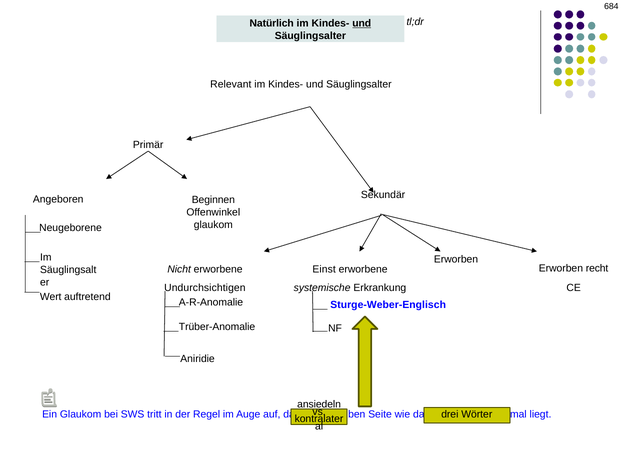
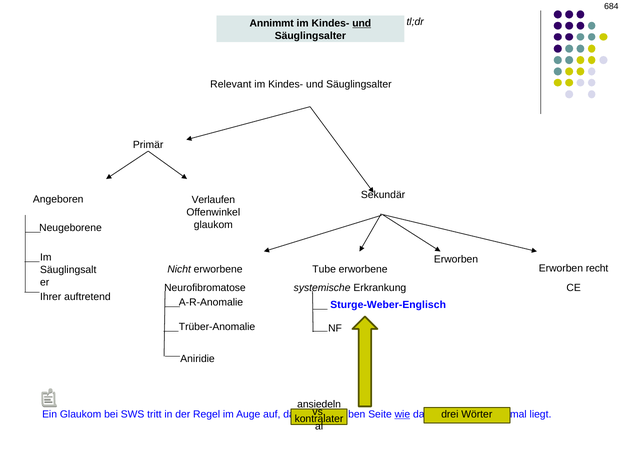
Natürlich: Natürlich -> Annimmt (272, 23)
Beginnen: Beginnen -> Verlaufen (213, 200)
Einst: Einst -> Tube (324, 269)
Undurchsichtigen: Undurchsichtigen -> Neurofibromatose (205, 288)
Wert: Wert -> Ihrer (51, 296)
wie underline: none -> present (402, 414)
